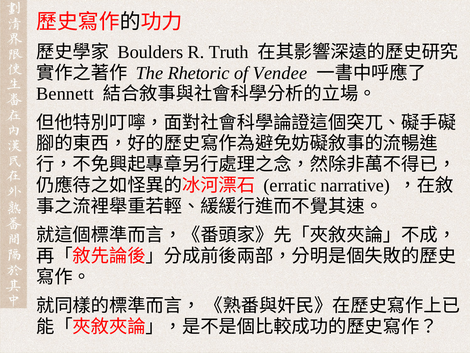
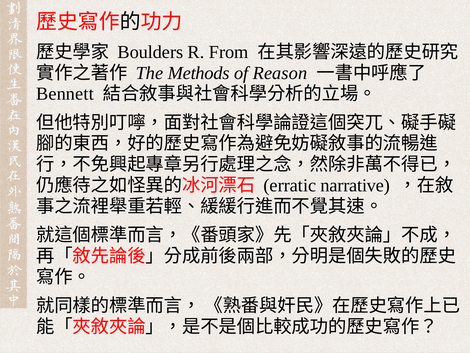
Truth: Truth -> From (229, 52)
Rhetoric: Rhetoric -> Methods (199, 73)
Vendee: Vendee -> Reason (280, 73)
